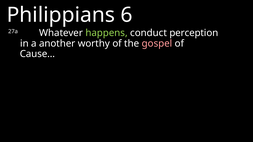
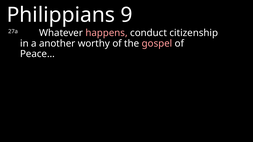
6: 6 -> 9 (127, 15)
happens colour: light green -> pink (107, 33)
perception: perception -> citizenship (194, 33)
Cause…: Cause… -> Peace… (37, 54)
